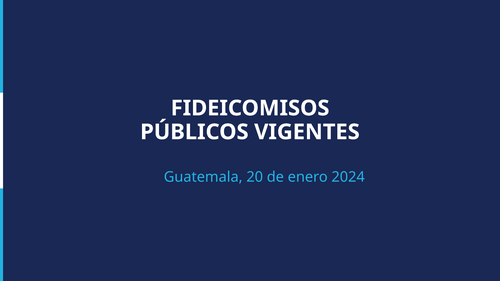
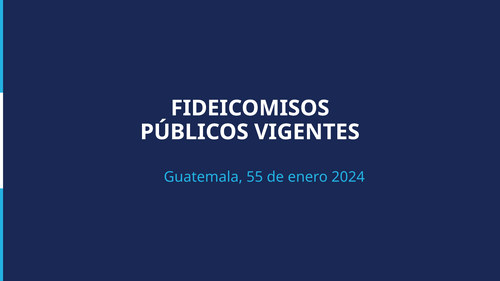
20: 20 -> 55 (255, 177)
